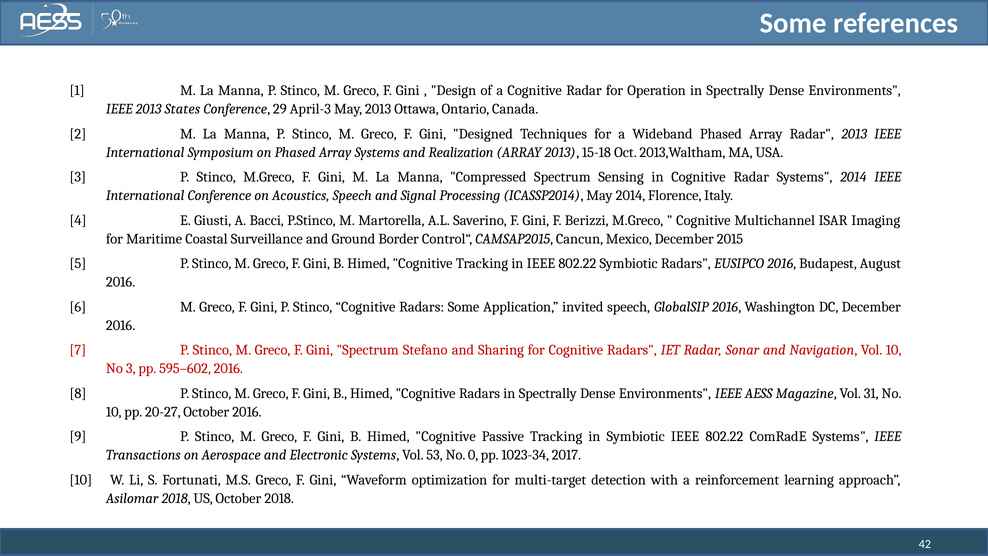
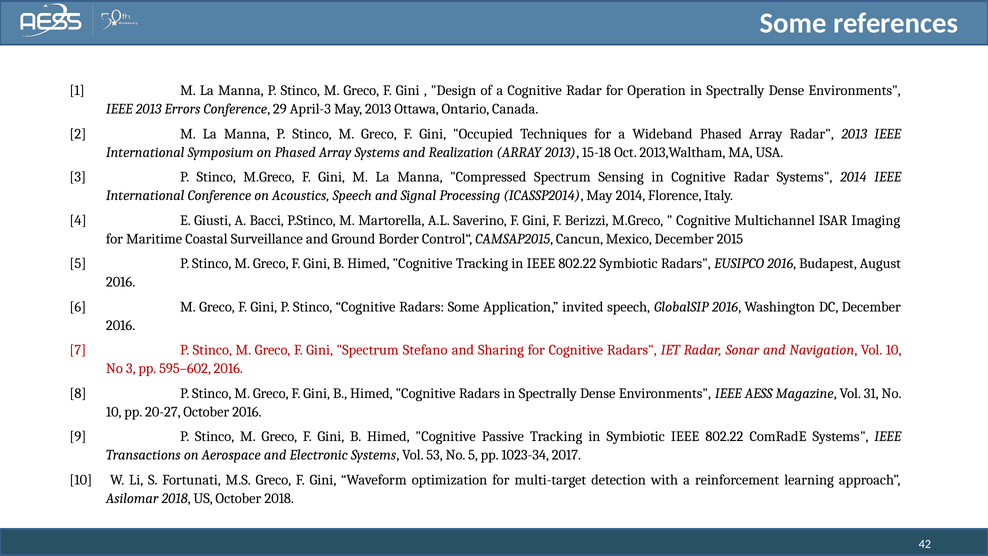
States: States -> Errors (182, 109)
Designed: Designed -> Occupied (483, 134)
No 0: 0 -> 5 (473, 455)
